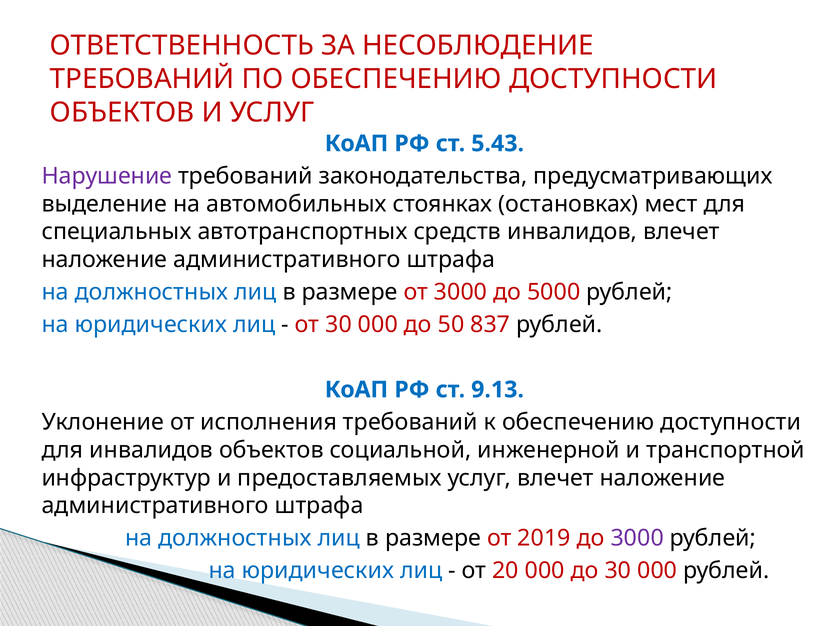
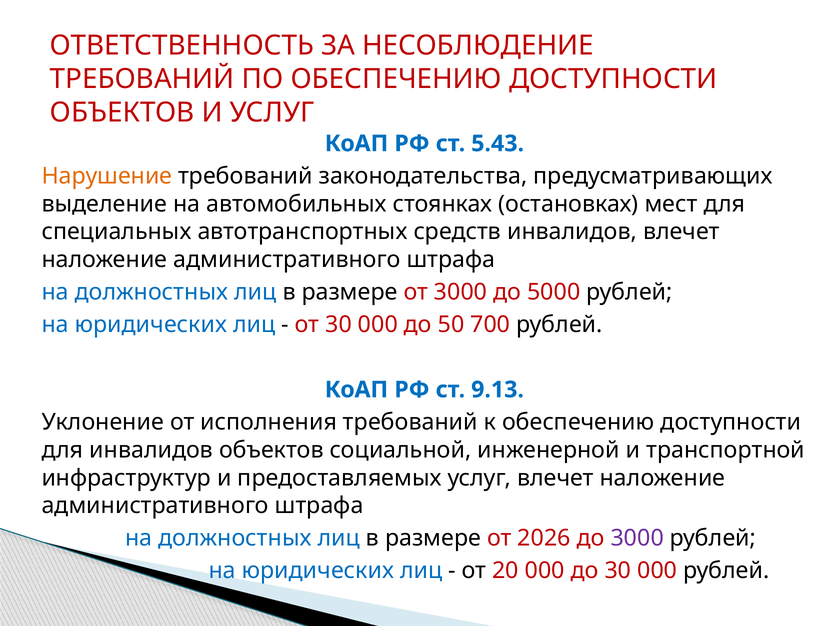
Нарушение colour: purple -> orange (107, 176)
837: 837 -> 700 (490, 325)
2019: 2019 -> 2026 (544, 538)
